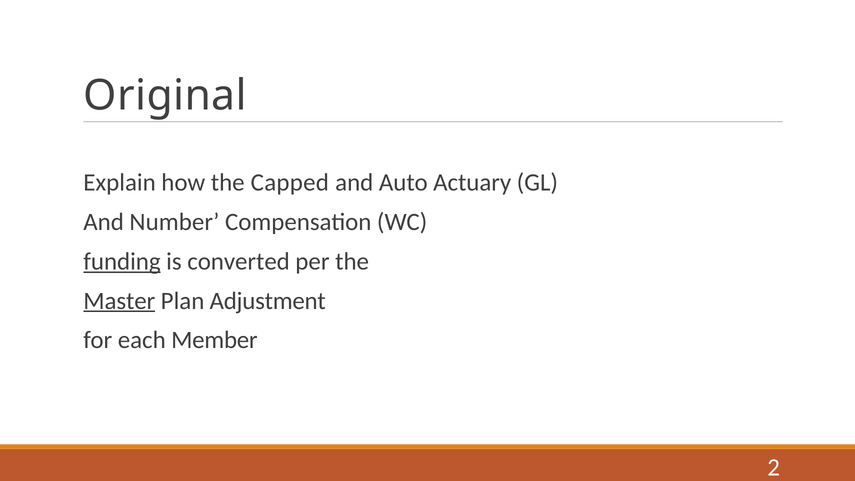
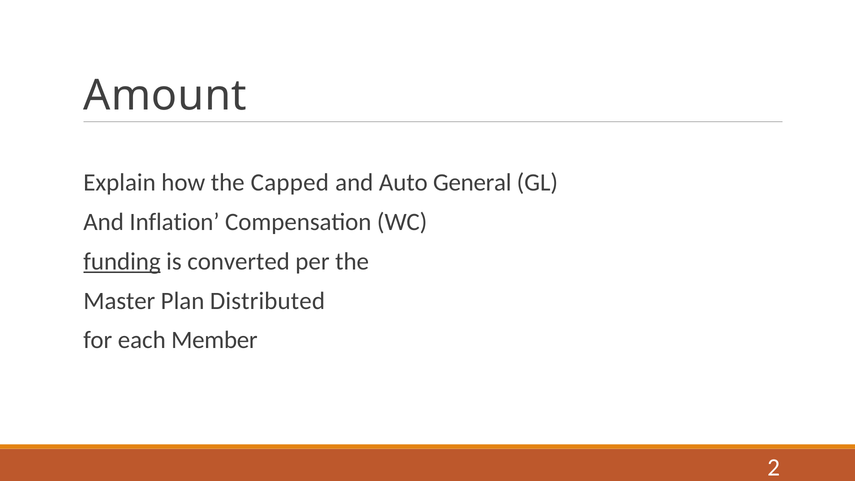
Original: Original -> Amount (165, 96)
Actuary: Actuary -> General (472, 183)
Number: Number -> Inflation (175, 222)
Master underline: present -> none (119, 301)
Adjustment: Adjustment -> Distributed (267, 301)
